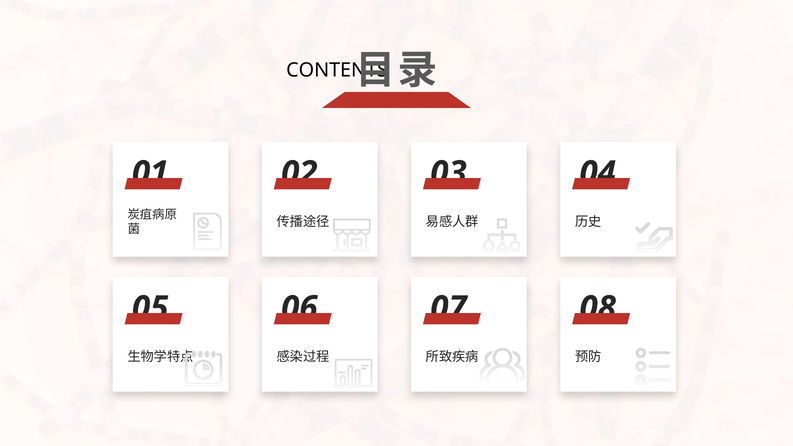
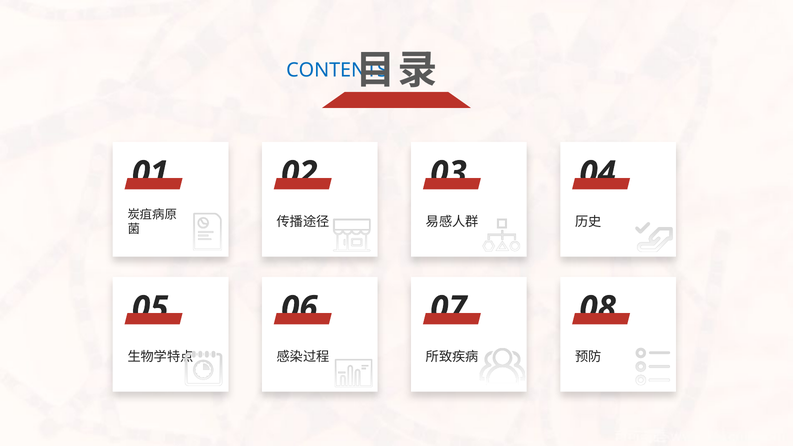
CONTENTS colour: black -> blue (337, 70)
